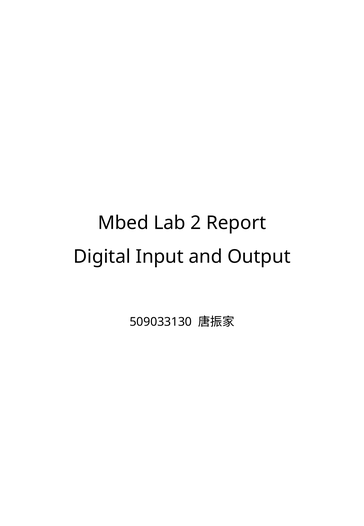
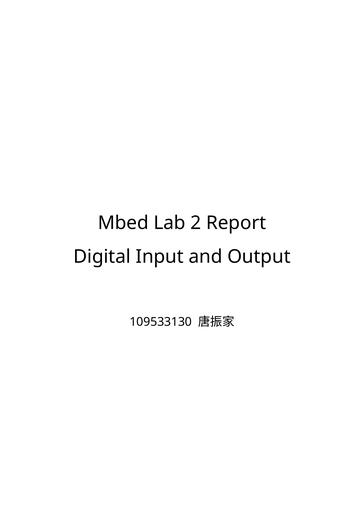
509033130: 509033130 -> 109533130 (161, 322)
